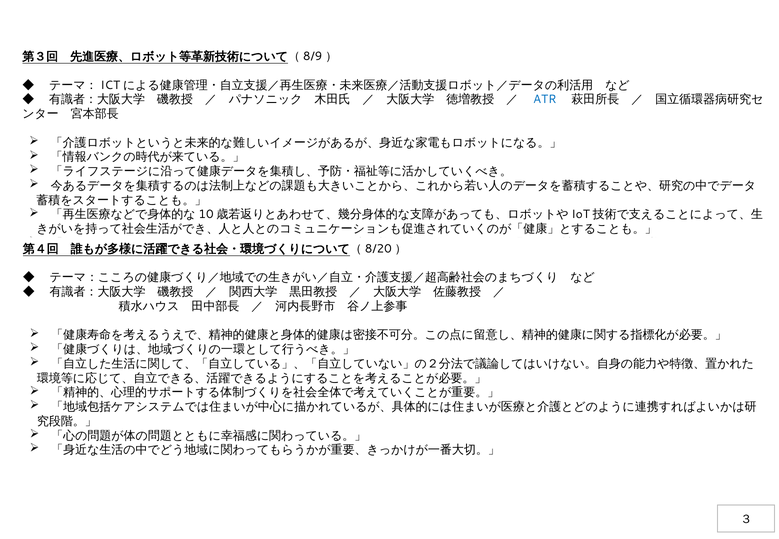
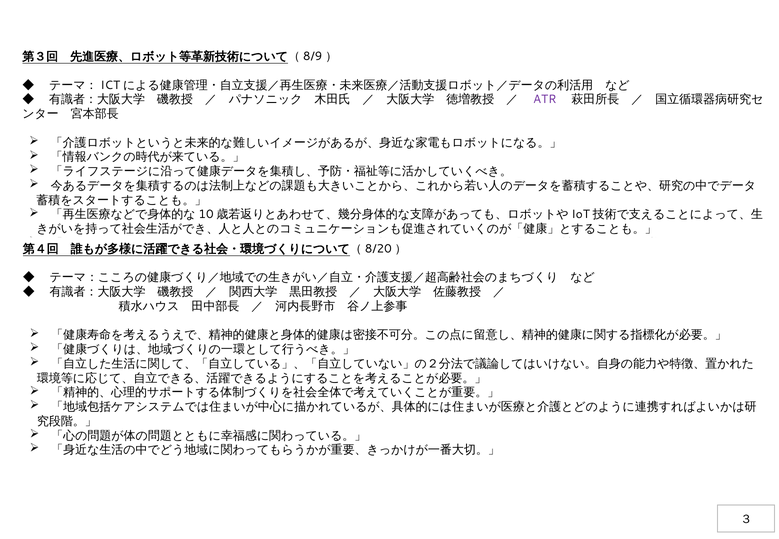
ATR colour: blue -> purple (545, 100)
